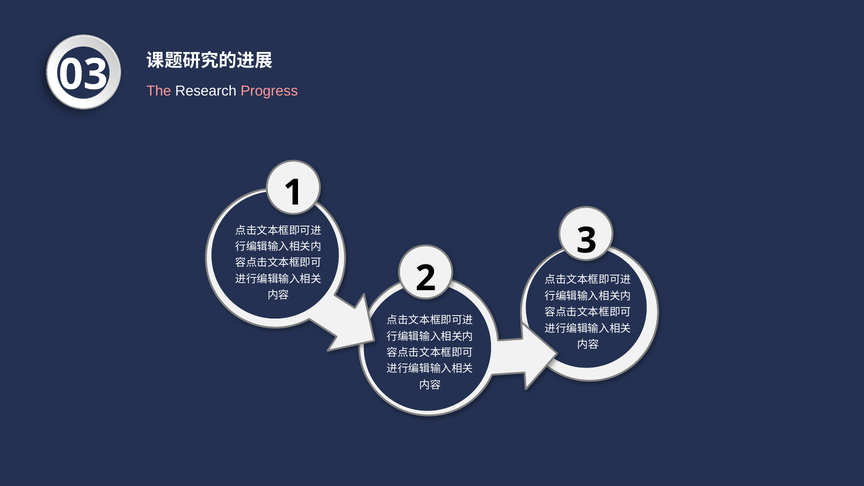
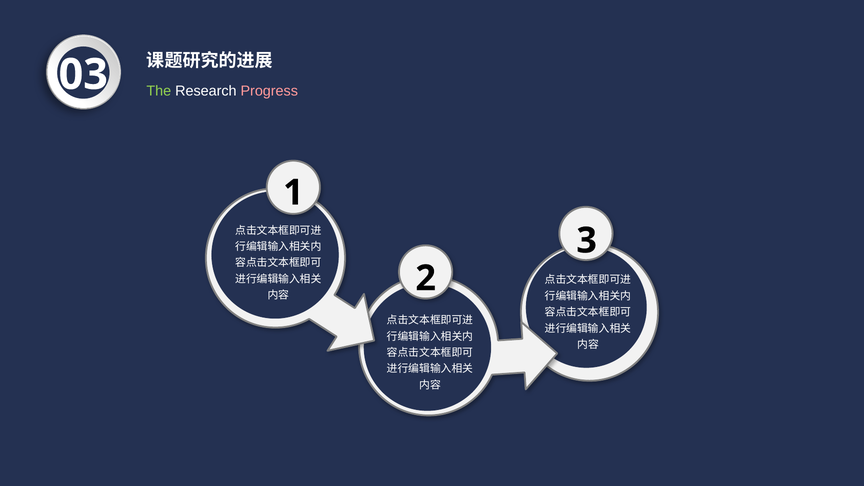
The colour: pink -> light green (159, 91)
